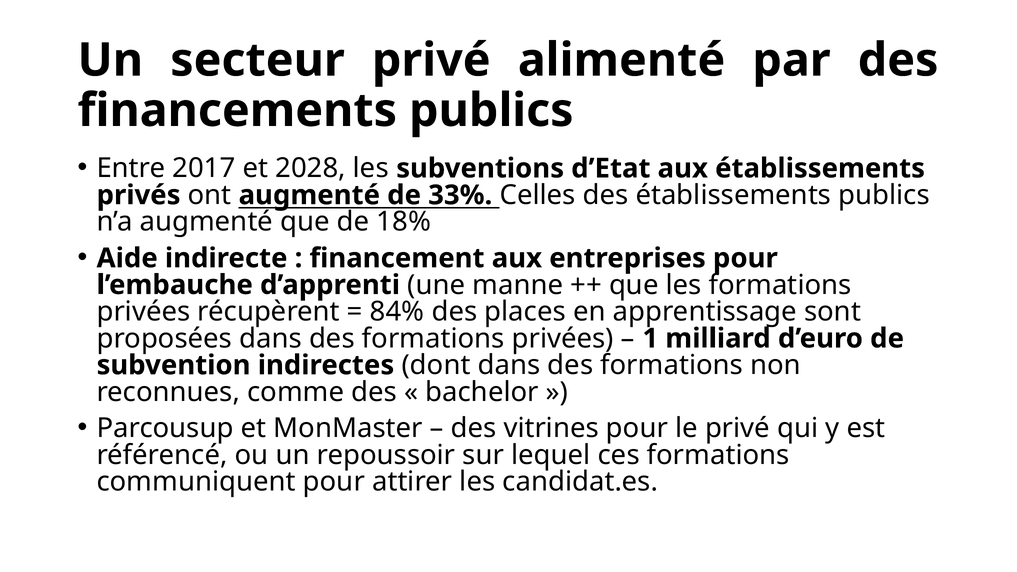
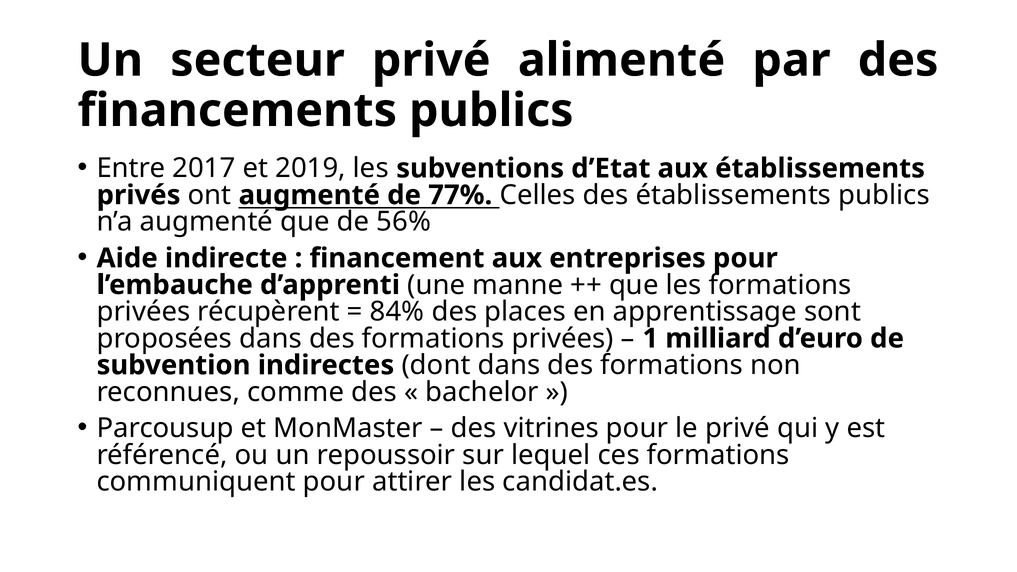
2028: 2028 -> 2019 (310, 168)
33%: 33% -> 77% (460, 195)
18%: 18% -> 56% (404, 222)
